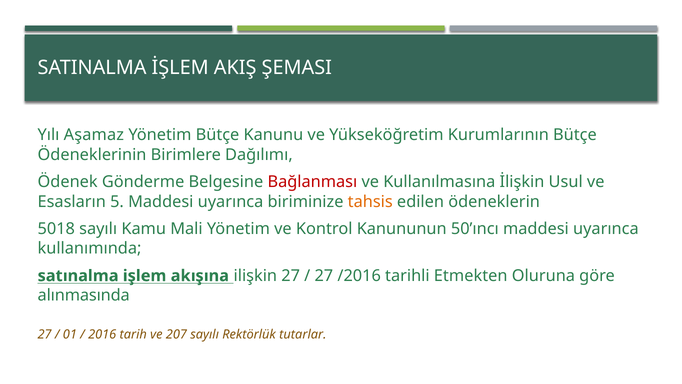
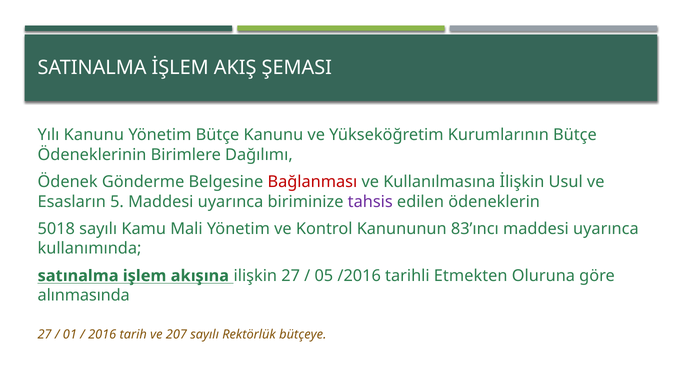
Yılı Aşamaz: Aşamaz -> Kanunu (94, 135)
tahsis colour: orange -> purple (370, 201)
50’ıncı: 50’ıncı -> 83’ıncı (475, 229)
27: 27 -> 05 (324, 276)
tutarlar: tutarlar -> bütçeye (303, 334)
